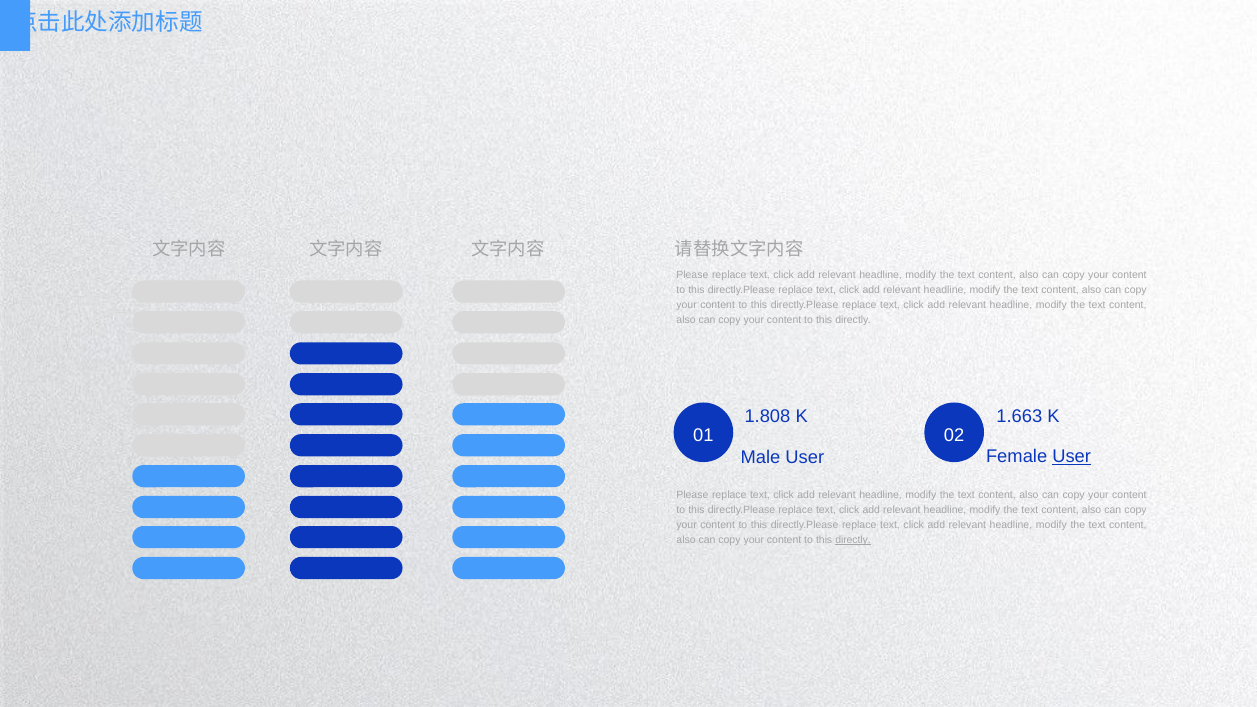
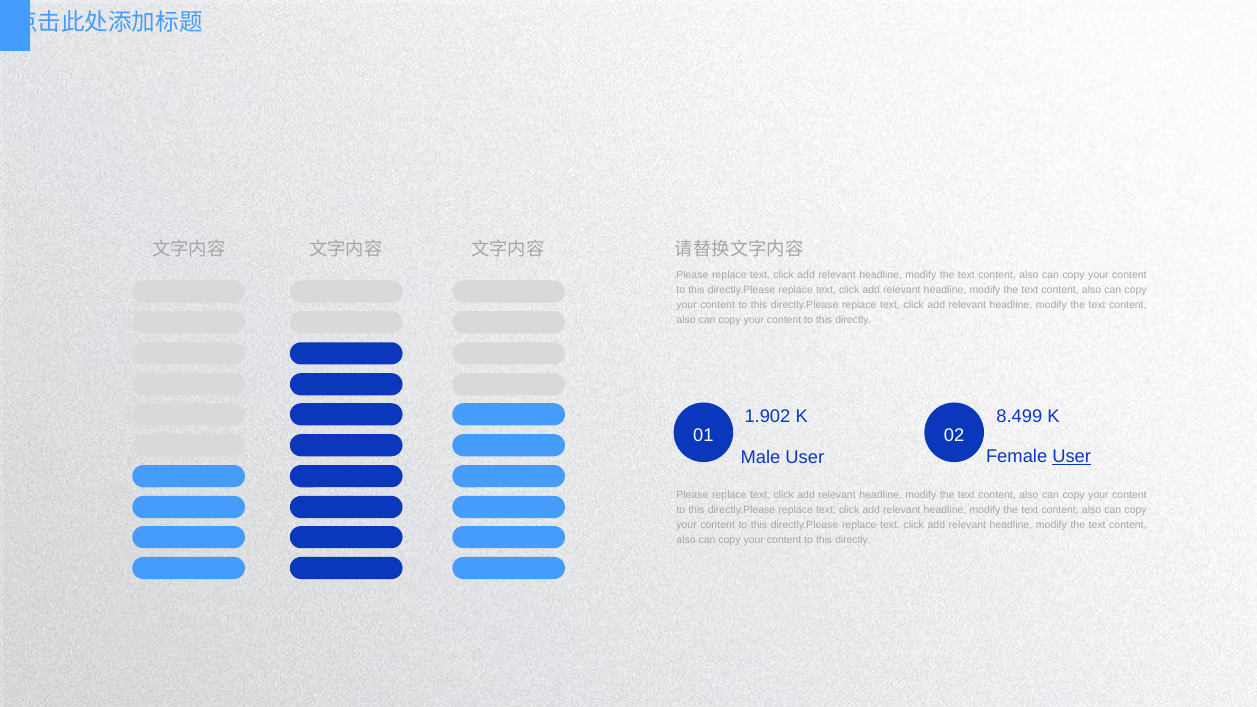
1.808: 1.808 -> 1.902 (767, 416)
1.663: 1.663 -> 8.499 (1019, 416)
directly underline: present -> none (853, 540)
